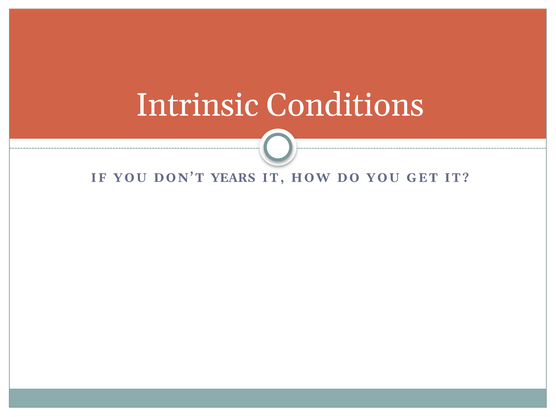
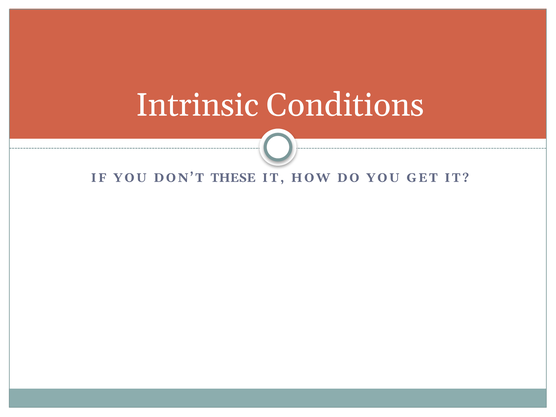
YEARS: YEARS -> THESE (233, 178)
